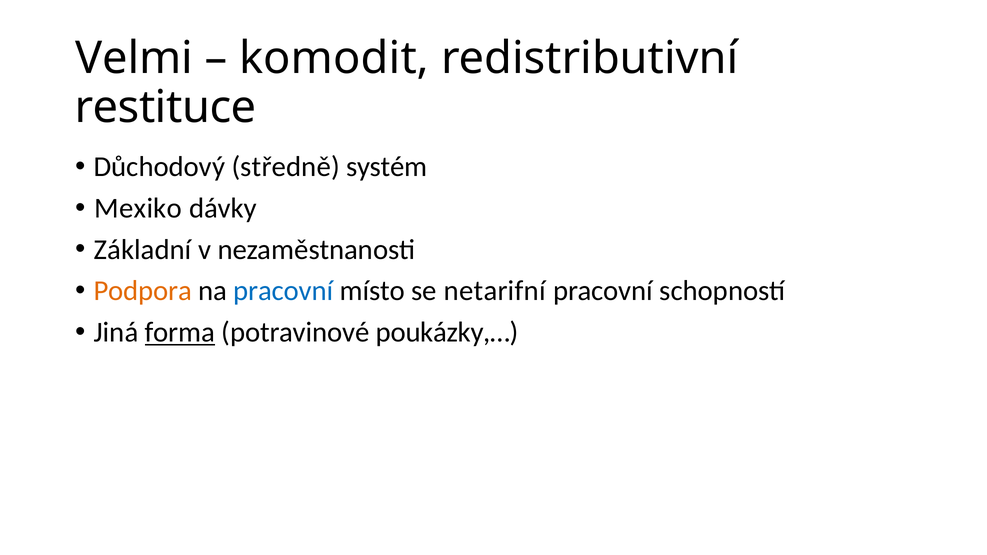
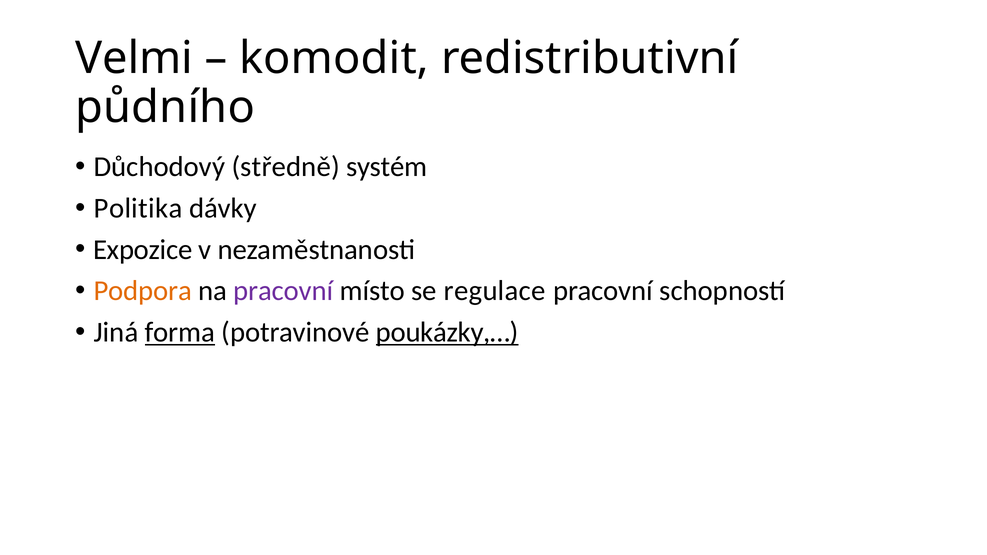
restituce: restituce -> půdního (165, 107)
Mexiko: Mexiko -> Politika (138, 208)
Základní: Základní -> Expozice (143, 250)
pracovní colour: blue -> purple (283, 291)
netarifní: netarifní -> regulace (495, 291)
poukázky,… underline: none -> present (447, 332)
